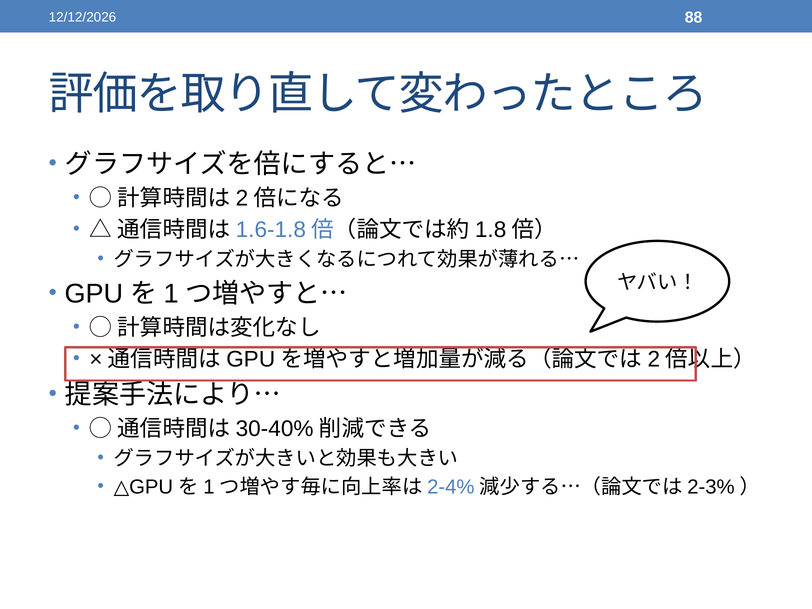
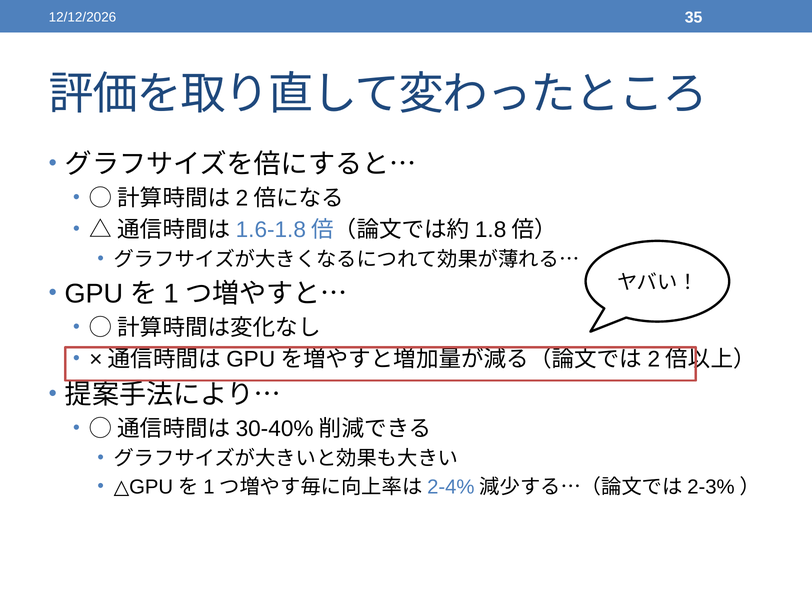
88: 88 -> 35 (694, 17)
